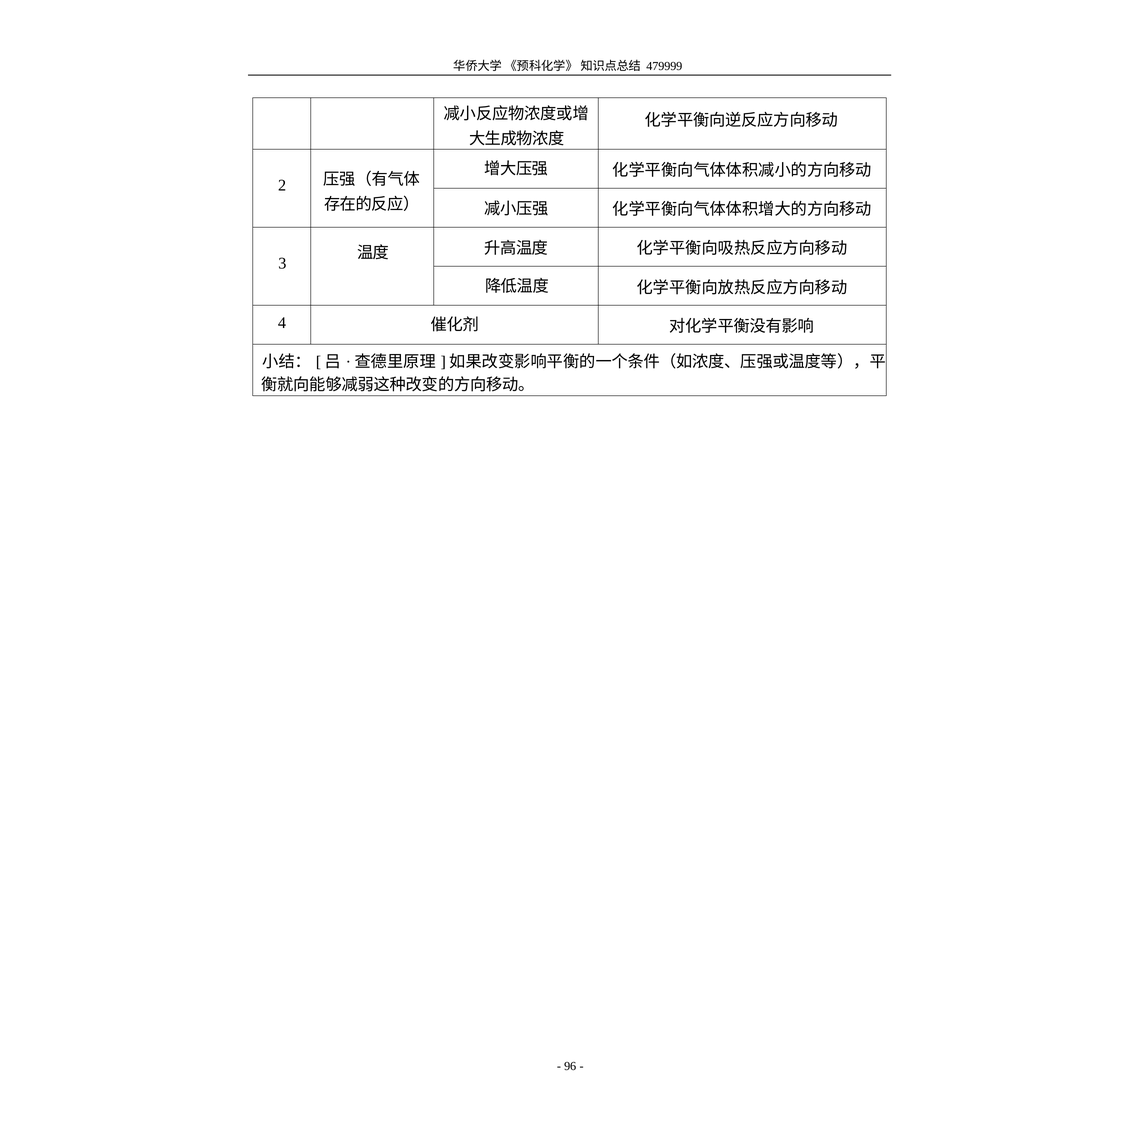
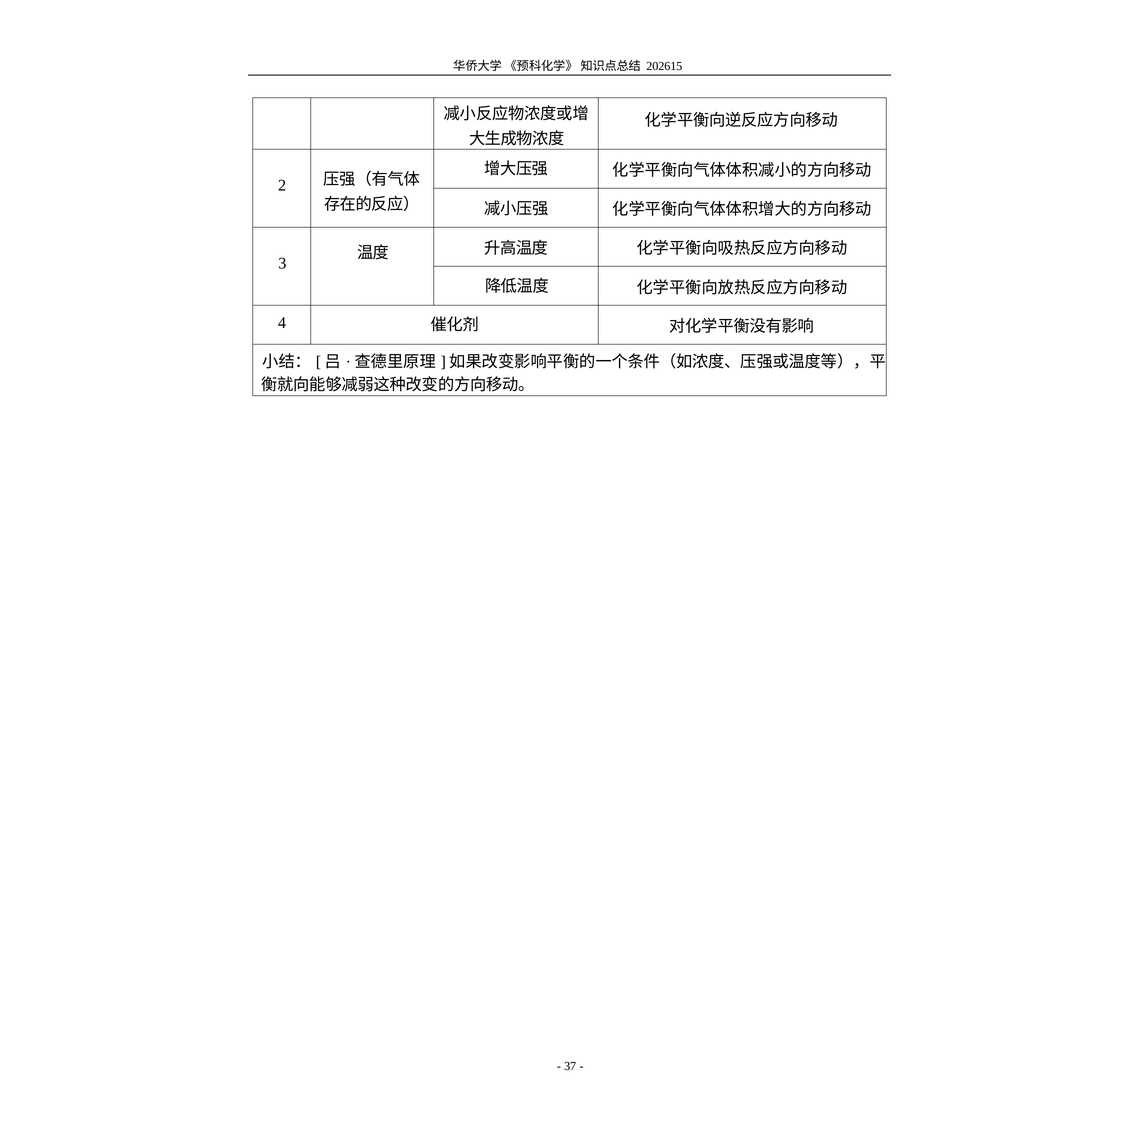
479999: 479999 -> 202615 (664, 66)
96: 96 -> 37 (570, 1066)
